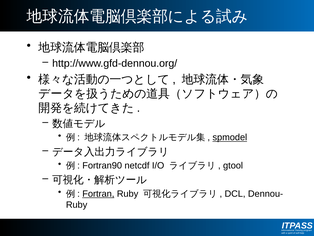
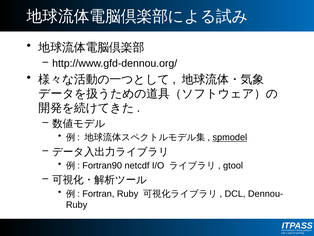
Fortran underline: present -> none (98, 193)
